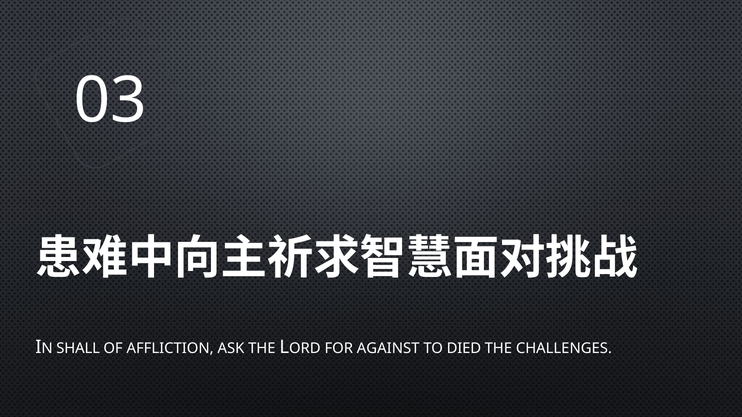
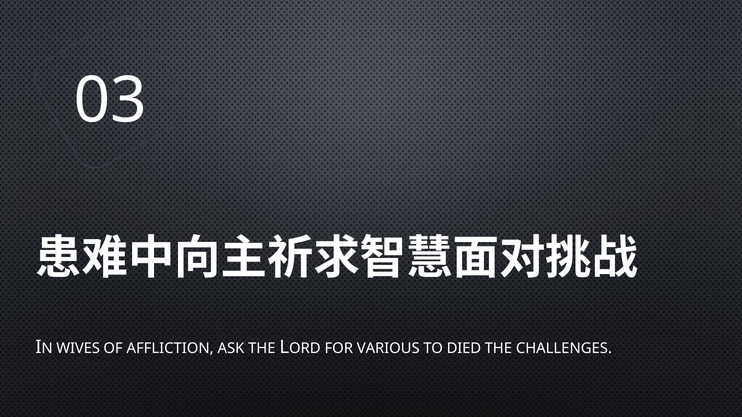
SHALL: SHALL -> WIVES (78, 349)
AGAINST: AGAINST -> VARIOUS (388, 349)
